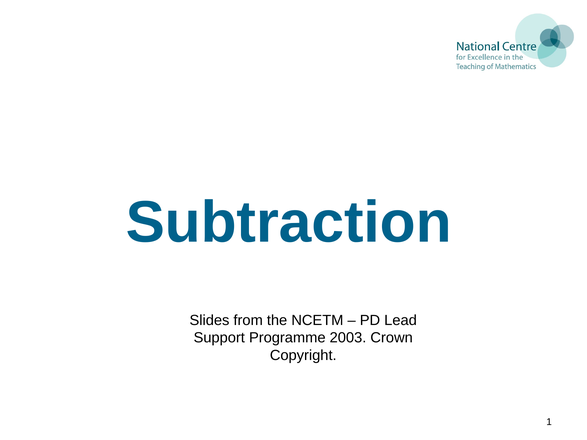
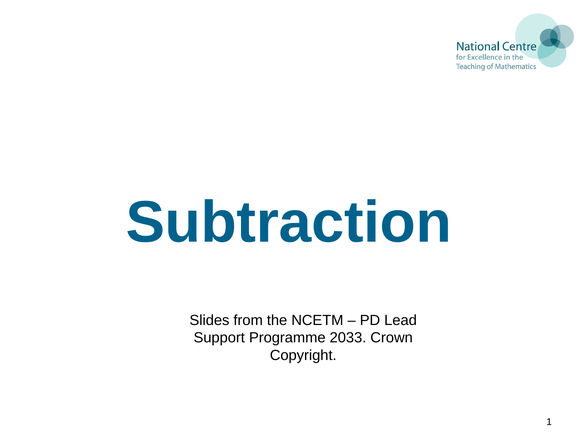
2003: 2003 -> 2033 (348, 338)
